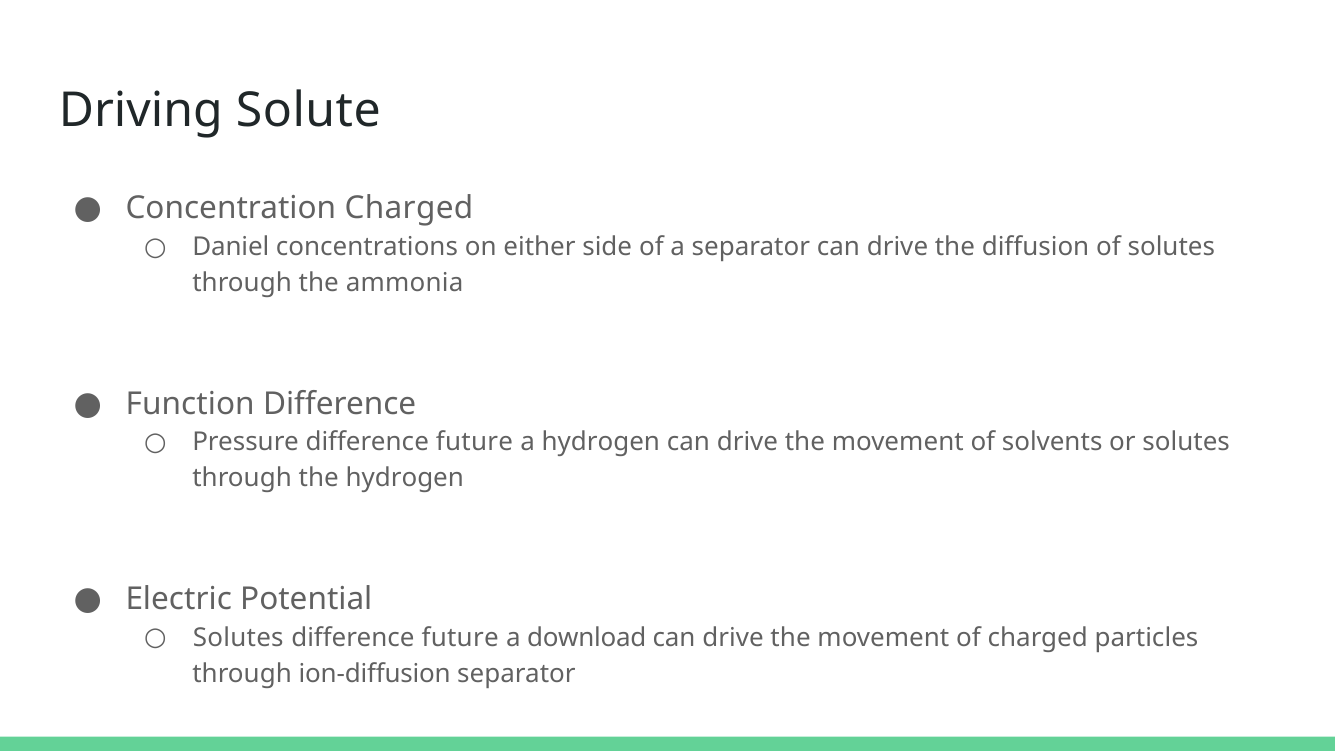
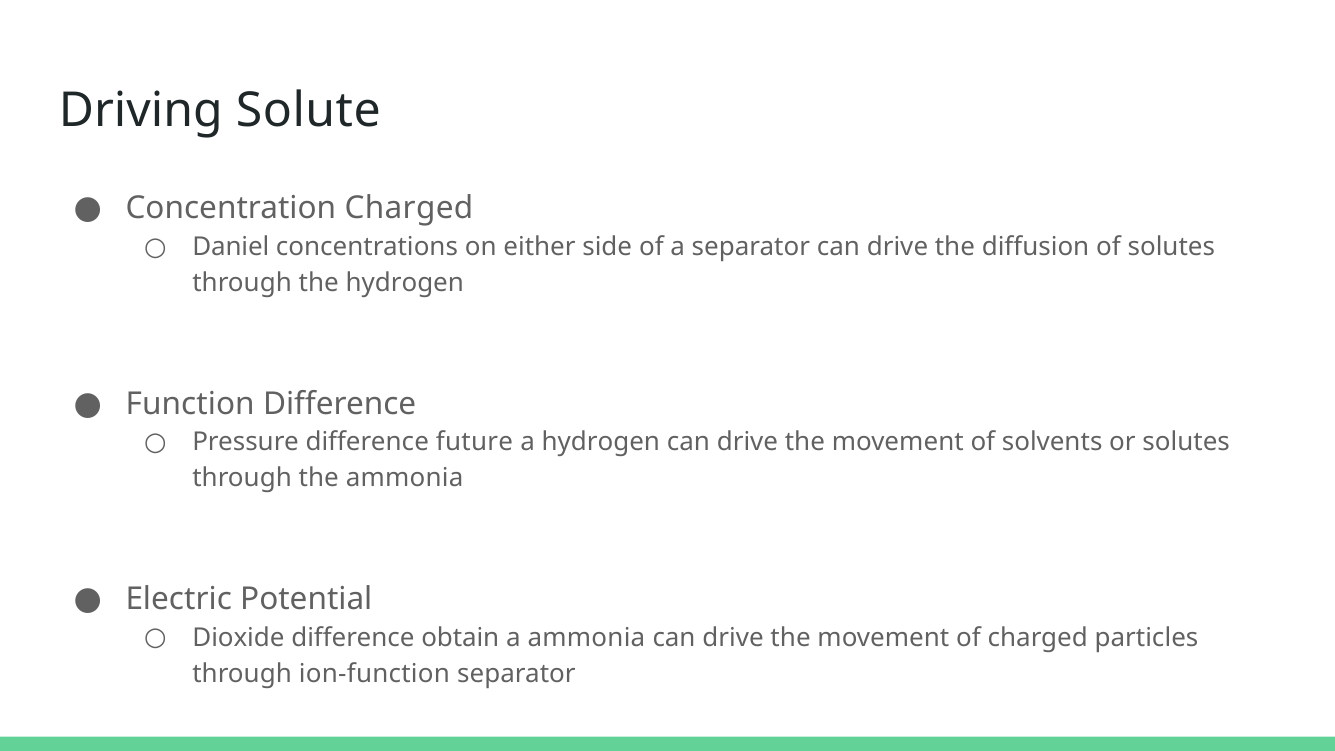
the ammonia: ammonia -> hydrogen (405, 283)
the hydrogen: hydrogen -> ammonia (405, 478)
Solutes: Solutes -> Dioxide (238, 638)
future: future -> obtain (460, 638)
a download: download -> ammonia (586, 638)
ion-diffusion: ion-diffusion -> ion-function (374, 673)
